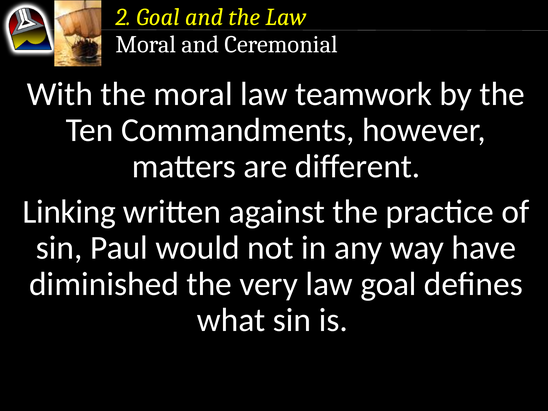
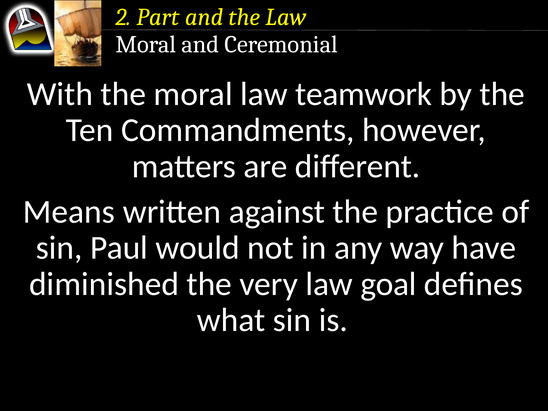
2 Goal: Goal -> Part (158, 17)
Linking: Linking -> Means (69, 212)
